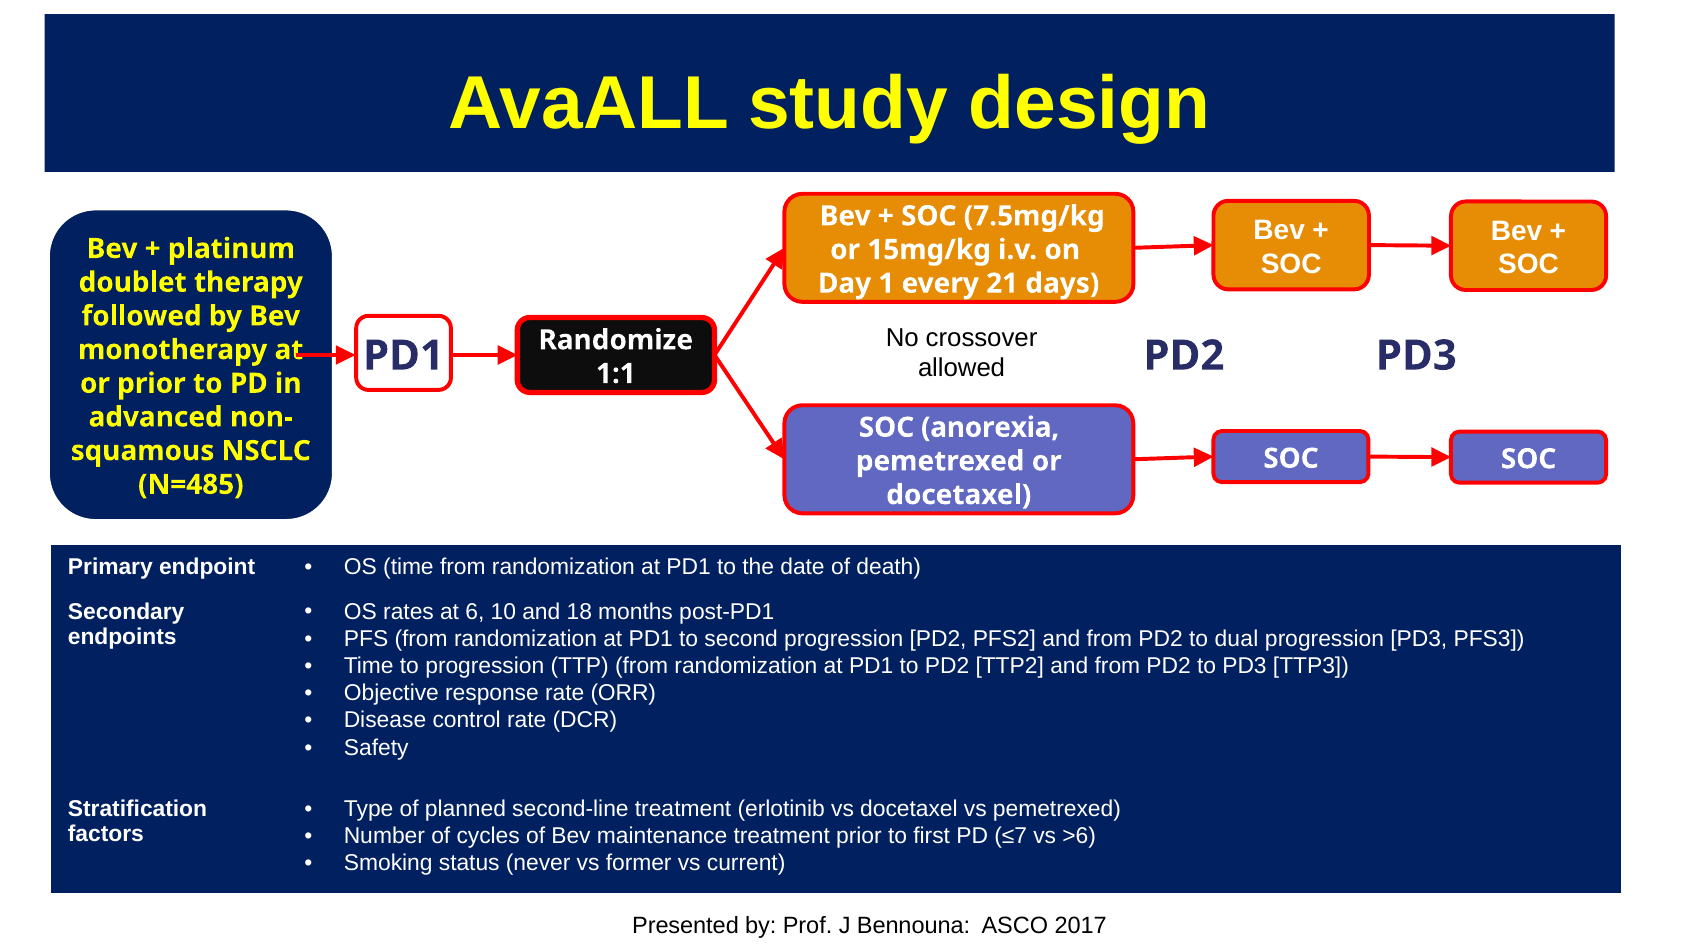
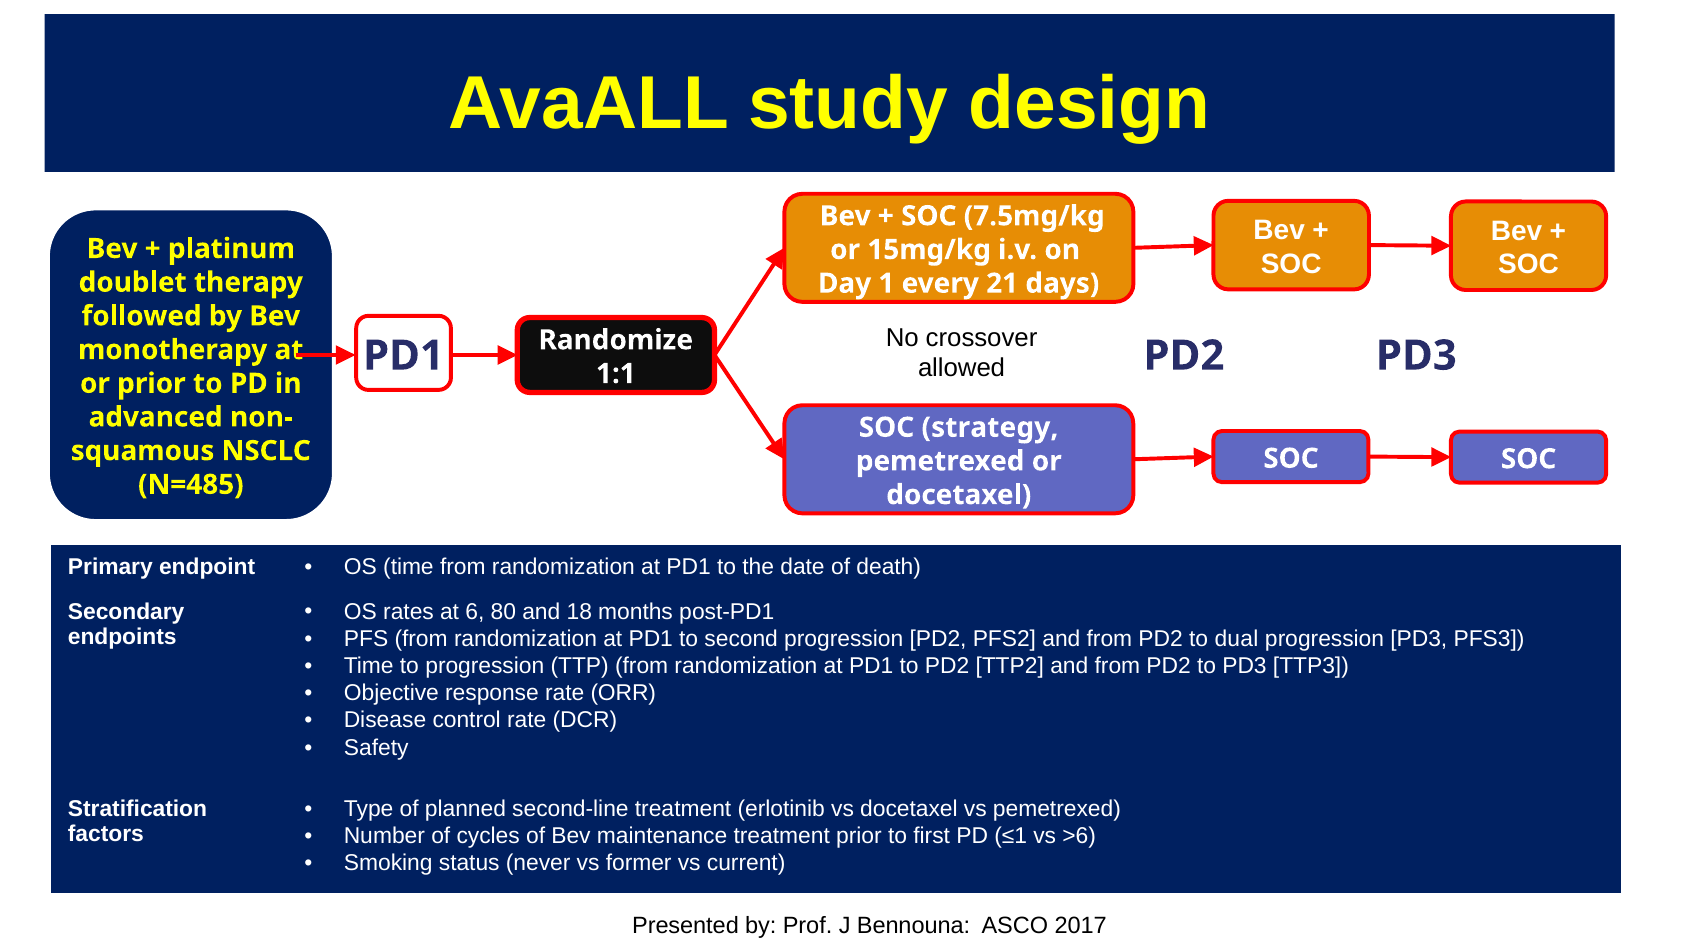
anorexia: anorexia -> strategy (990, 427)
10: 10 -> 80 (503, 611)
≤7: ≤7 -> ≤1 (1011, 836)
